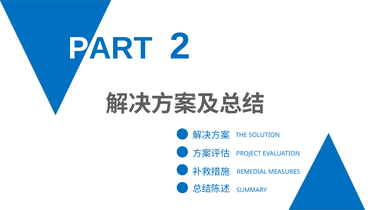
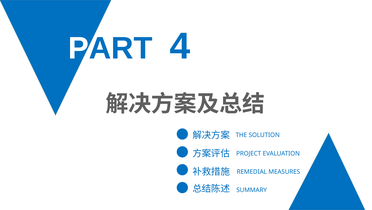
2: 2 -> 4 (180, 46)
